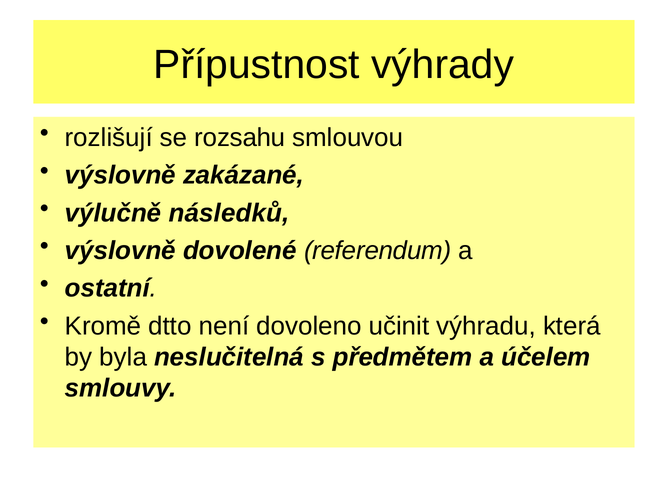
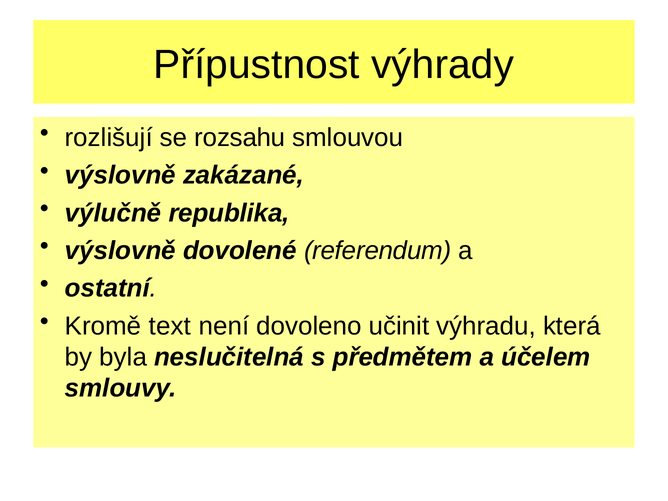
následků: následků -> republika (229, 213)
dtto: dtto -> text (170, 326)
